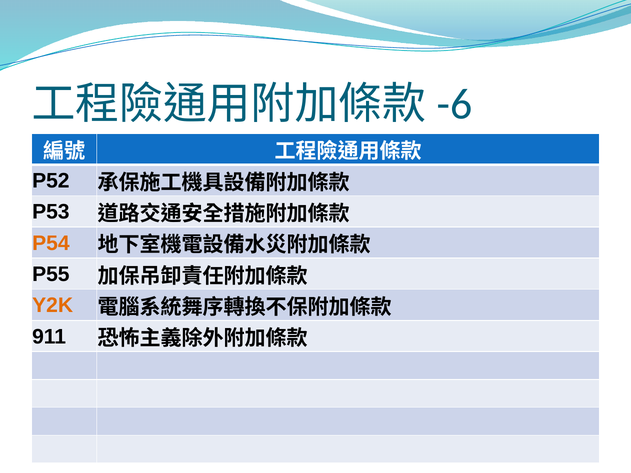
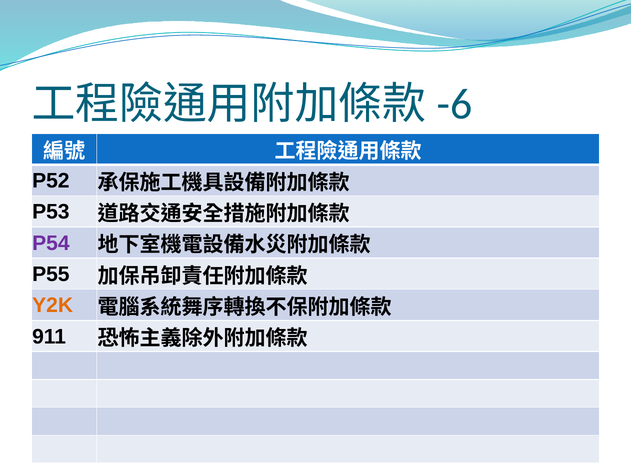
P54 colour: orange -> purple (51, 243)
